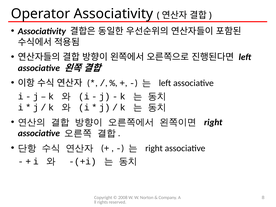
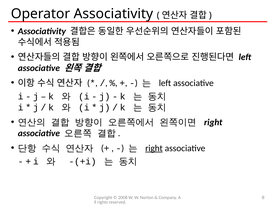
right underline: none -> present (154, 148)
